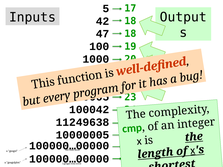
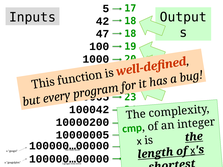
11249638: 11249638 -> 10000200 (83, 122)
